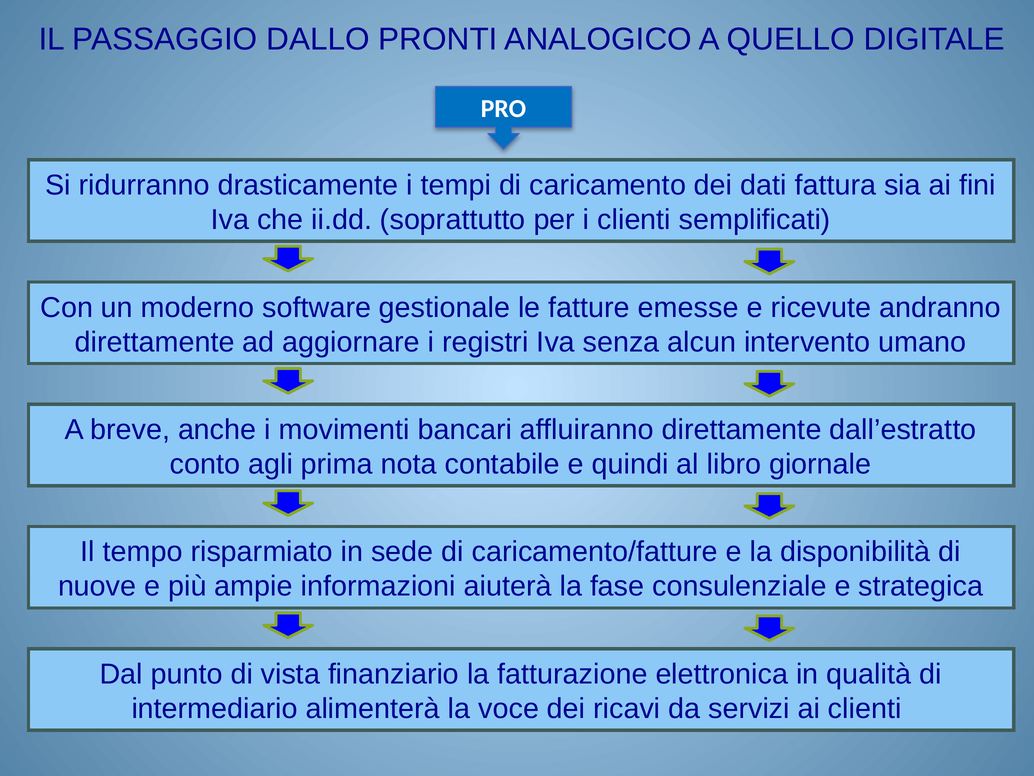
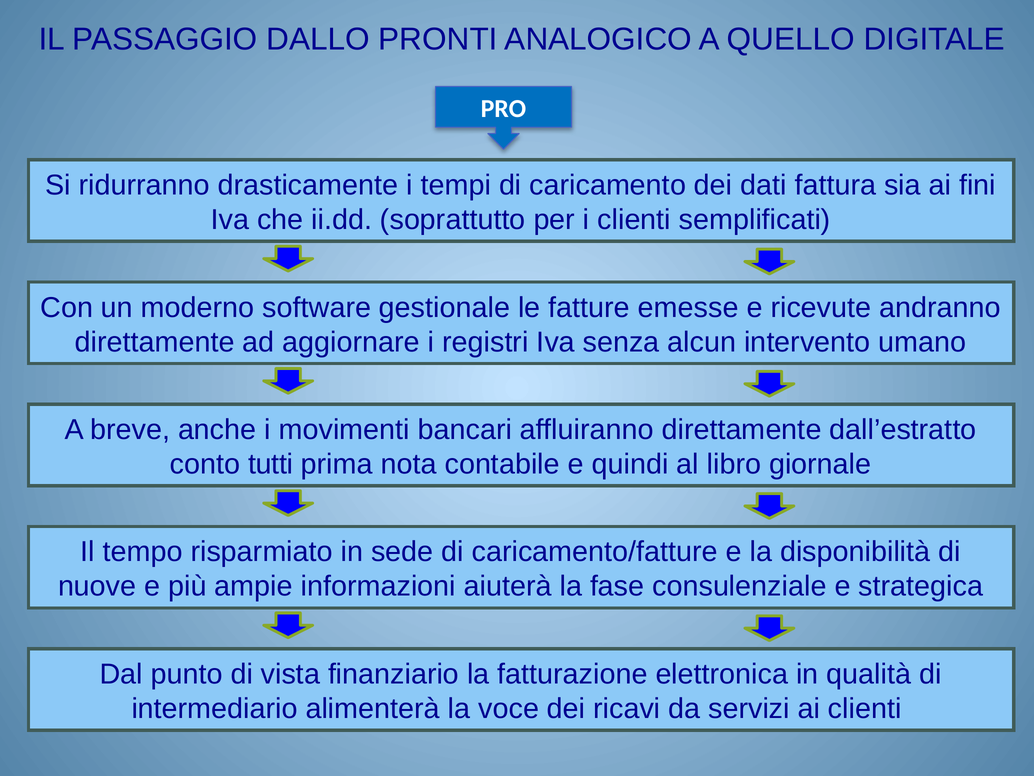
agli: agli -> tutti (271, 464)
